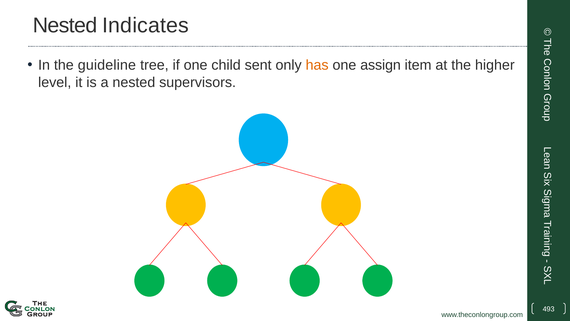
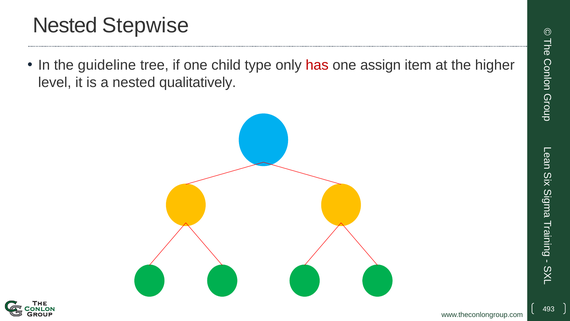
Indicates: Indicates -> Stepwise (146, 25)
sent: sent -> type (258, 65)
has colour: orange -> red (317, 65)
supervisors: supervisors -> qualitatively (198, 82)
